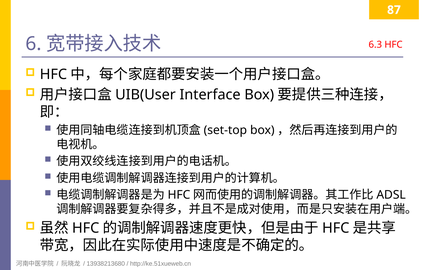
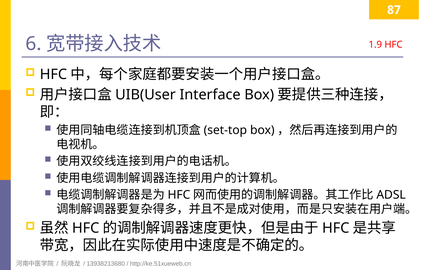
6.3: 6.3 -> 1.9 (375, 45)
